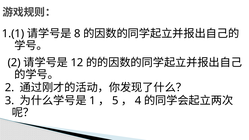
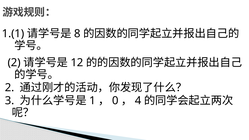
5: 5 -> 0 (115, 101)
